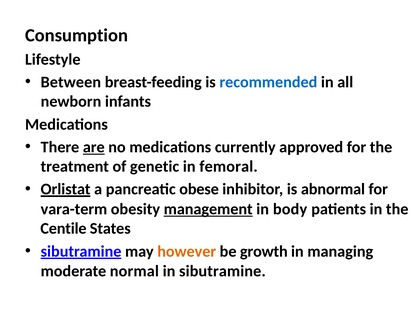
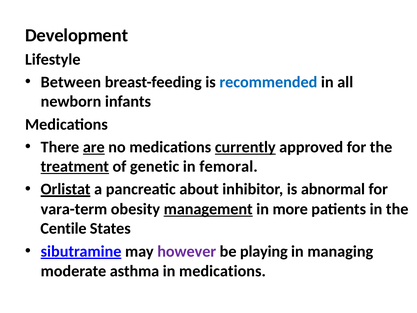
Consumption: Consumption -> Development (77, 35)
currently underline: none -> present (245, 147)
treatment underline: none -> present (75, 166)
obese: obese -> about (199, 189)
body: body -> more (290, 209)
however colour: orange -> purple (187, 251)
growth: growth -> playing (264, 251)
normal: normal -> asthma (134, 271)
in sibutramine: sibutramine -> medications (222, 271)
